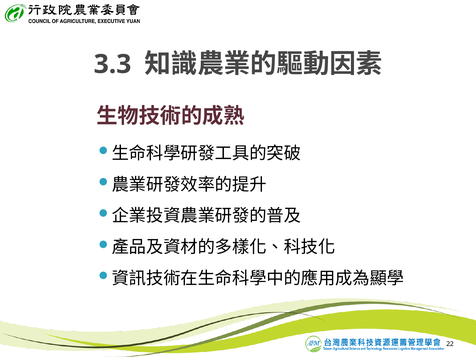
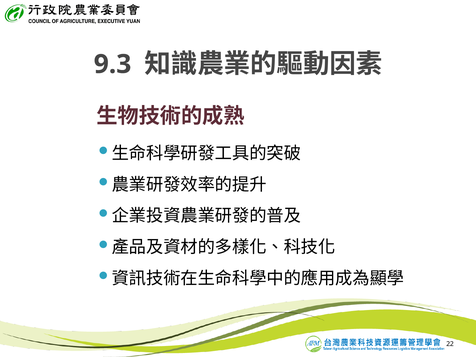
3.3: 3.3 -> 9.3 (113, 64)
